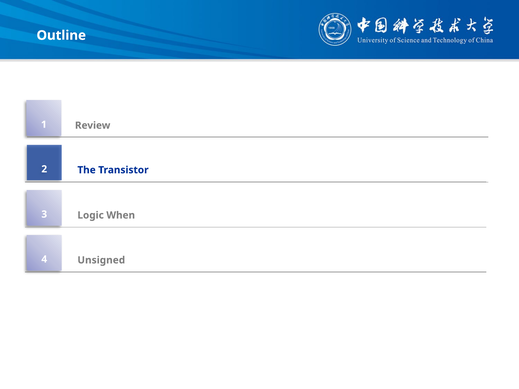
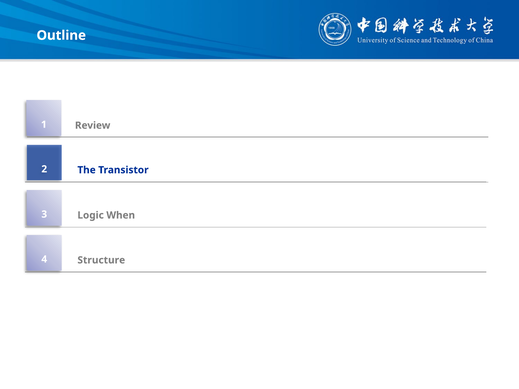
Unsigned: Unsigned -> Structure (101, 260)
